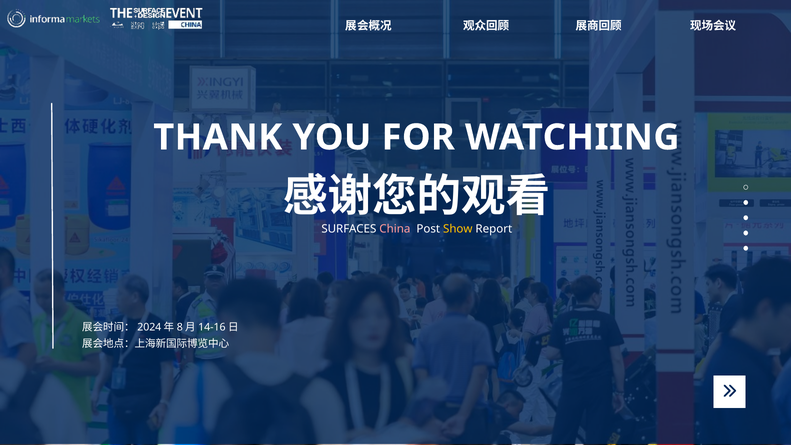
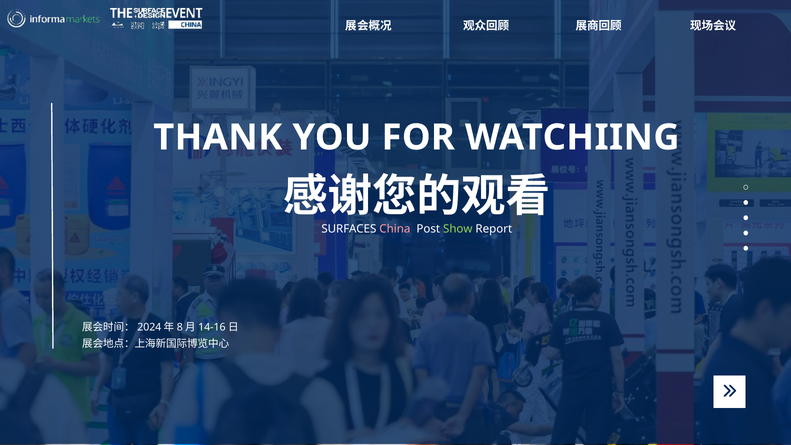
Show colour: yellow -> light green (458, 229)
